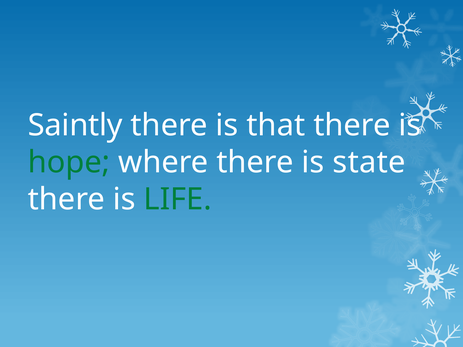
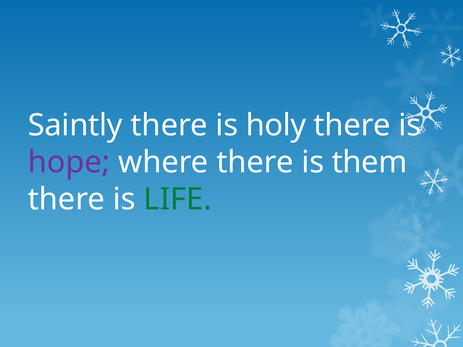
that: that -> holy (276, 125)
hope colour: green -> purple (69, 163)
state: state -> them (369, 163)
